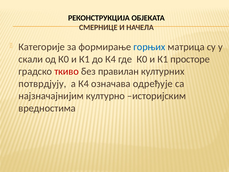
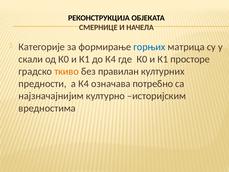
ткиво colour: red -> orange (67, 71)
потврдјују: потврдјују -> предности (42, 84)
одређује: одређује -> потребно (153, 84)
